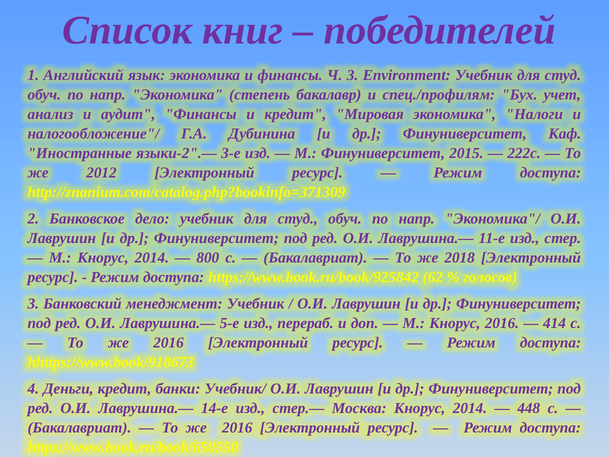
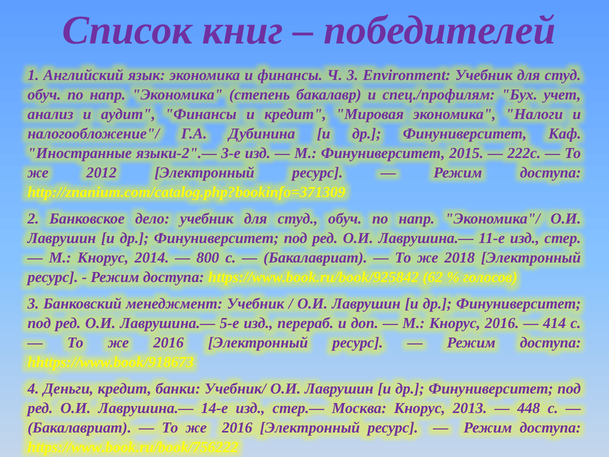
Москва Кнорус 2014: 2014 -> 2013 (470, 408)
https://www.book.ru/book/650550: https://www.book.ru/book/650550 -> https://www.book.ru/book/756222 (133, 447)
